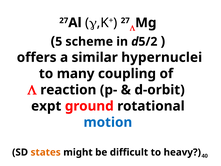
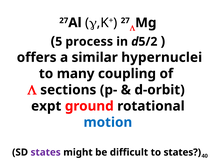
scheme: scheme -> process (89, 42)
reaction: reaction -> sections (68, 90)
states colour: orange -> purple (46, 152)
to heavy: heavy -> states (182, 152)
